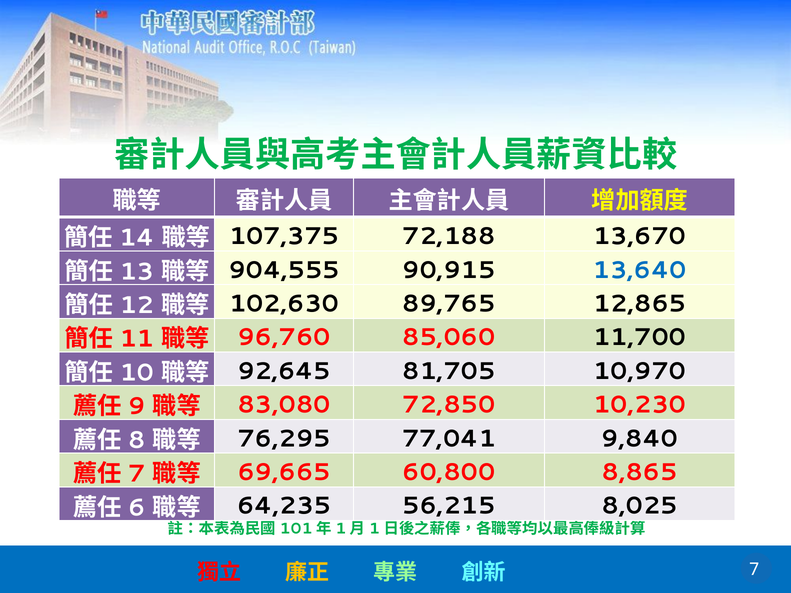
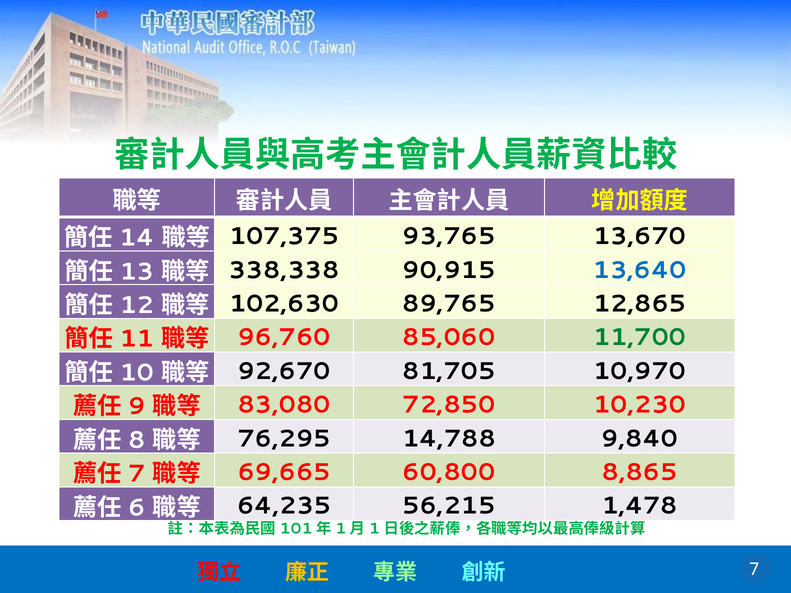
72,188: 72,188 -> 93,765 (449, 236)
904,555: 904,555 -> 338,338 (284, 270)
11,700 colour: black -> green (640, 338)
92,645: 92,645 -> 92,670 (284, 371)
77,041: 77,041 -> 14,788 (449, 439)
8,025: 8,025 -> 1,478 (640, 506)
